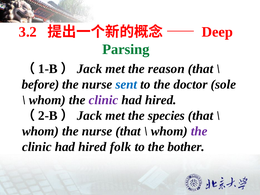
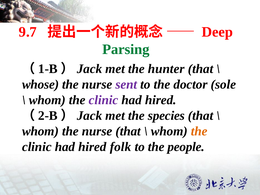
3.2: 3.2 -> 9.7 (28, 32)
reason: reason -> hunter (166, 69)
before: before -> whose (41, 84)
sent colour: blue -> purple (126, 84)
the colour: purple -> orange (199, 131)
bother: bother -> people (186, 147)
